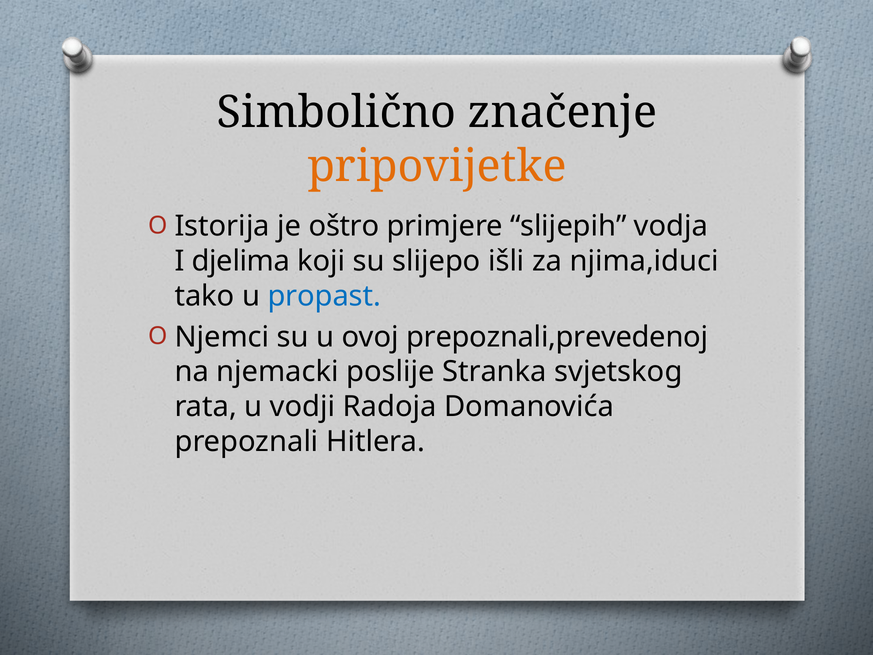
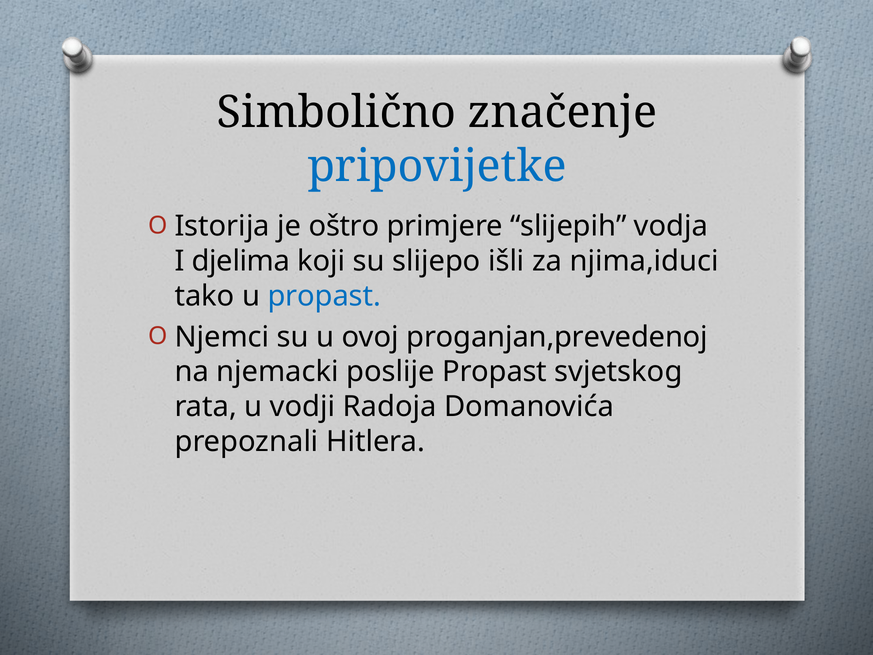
pripovijetke colour: orange -> blue (437, 166)
prepoznali,prevedenoj: prepoznali,prevedenoj -> proganjan,prevedenoj (557, 337)
poslije Stranka: Stranka -> Propast (495, 372)
